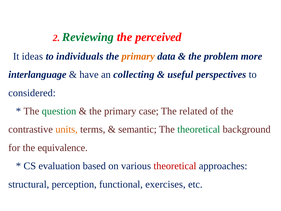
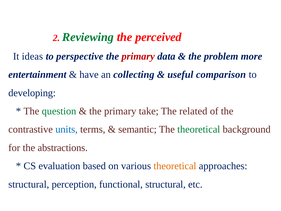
individuals: individuals -> perspective (80, 56)
primary colour: orange -> red (138, 56)
interlanguage: interlanguage -> entertainment (37, 75)
perspectives: perspectives -> comparison (221, 75)
considered: considered -> developing (32, 93)
case: case -> take (149, 111)
units colour: orange -> blue (67, 129)
equivalence: equivalence -> abstractions (63, 148)
theoretical colour: red -> orange (175, 166)
functional exercises: exercises -> structural (165, 184)
